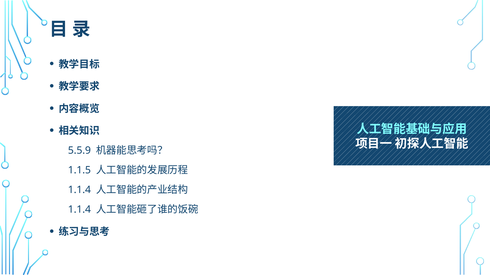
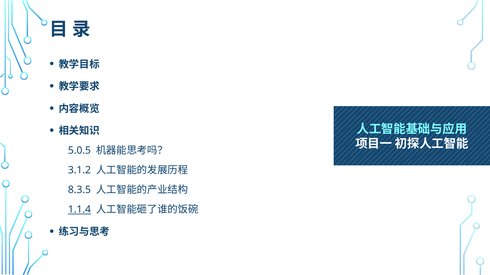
5.5.9: 5.5.9 -> 5.0.5 (79, 151)
1.1.5: 1.1.5 -> 3.1.2 (79, 171)
1.1.4: 1.1.4 -> 8.3.5 (79, 190)
1.1.4 underline: none -> present (79, 210)
